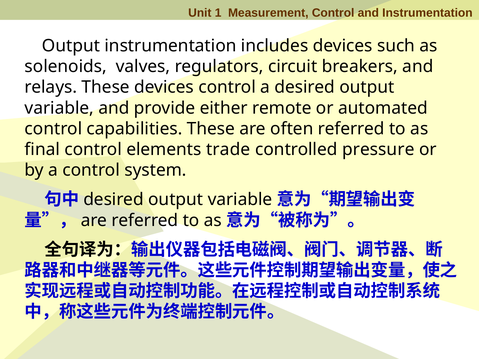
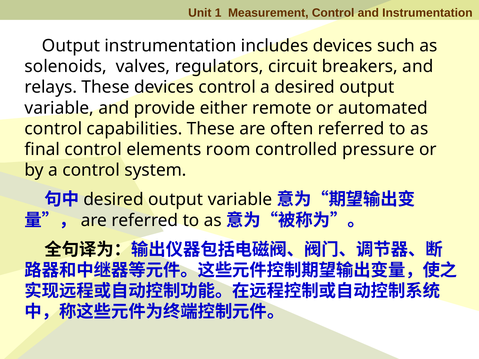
trade: trade -> room (228, 150)
